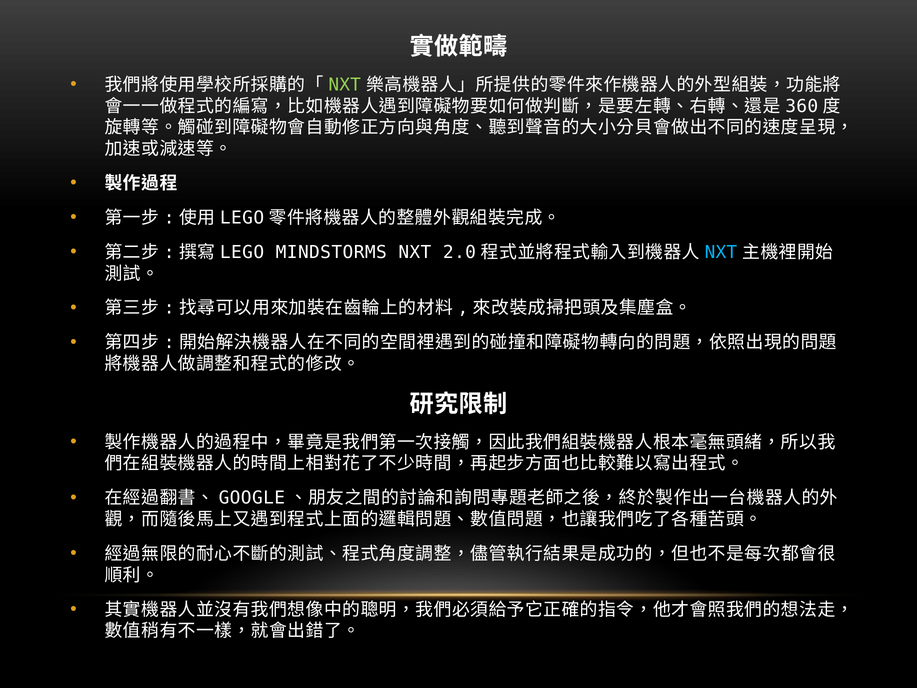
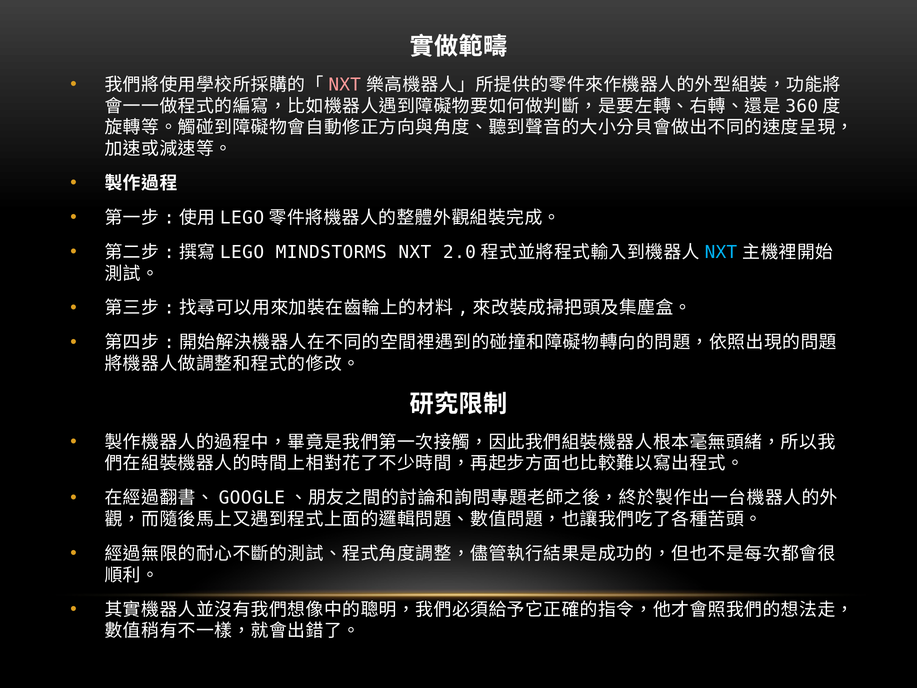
NXT colour: light green -> pink (345, 85)
